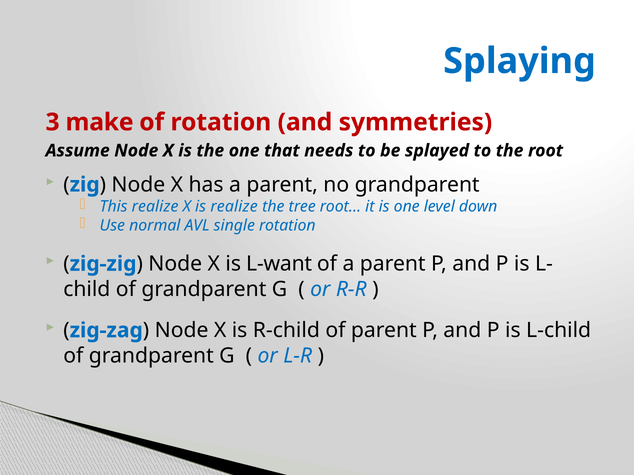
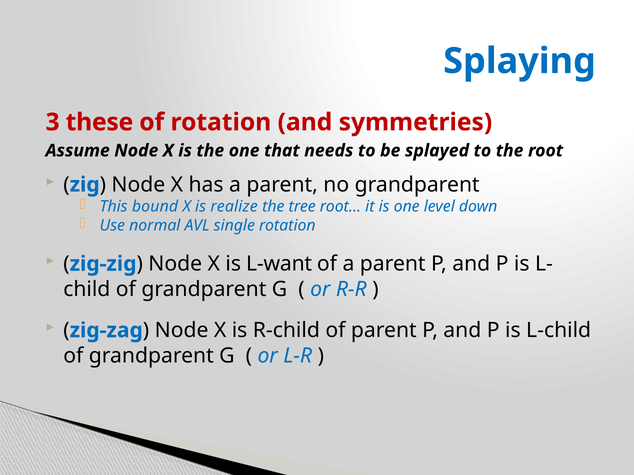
make: make -> these (99, 122)
This realize: realize -> bound (155, 207)
